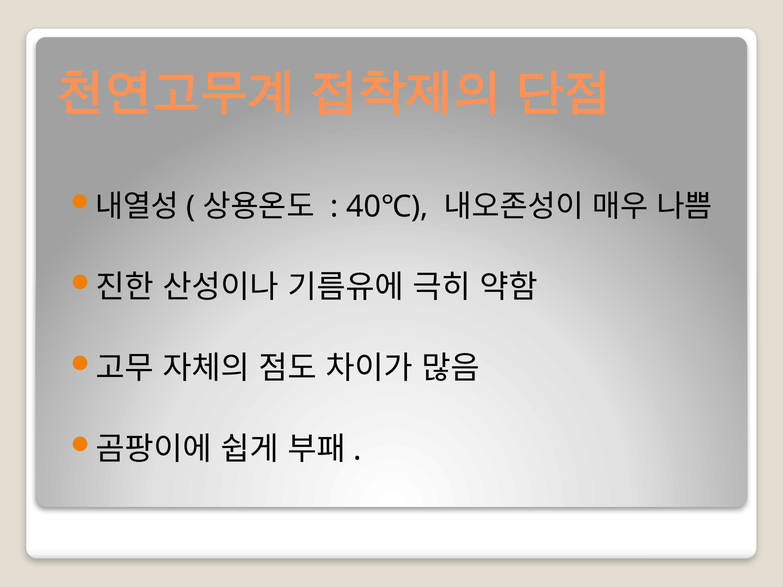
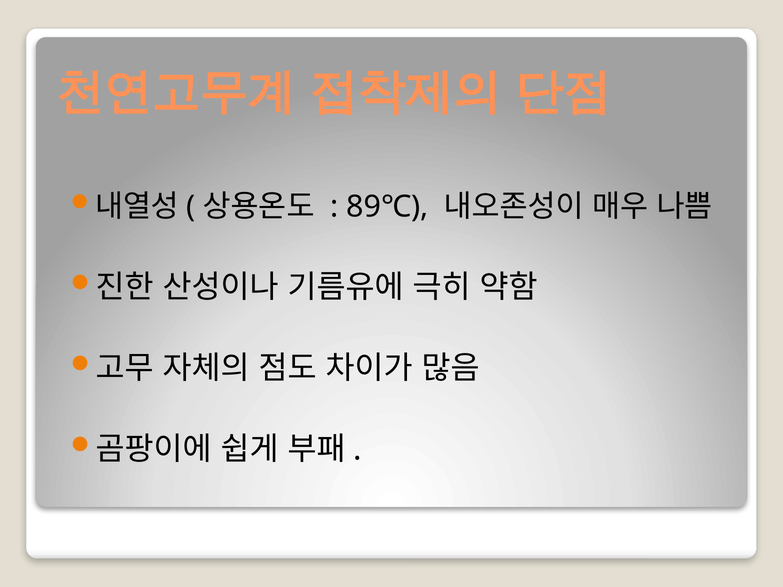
40℃: 40℃ -> 89℃ (387, 207)
